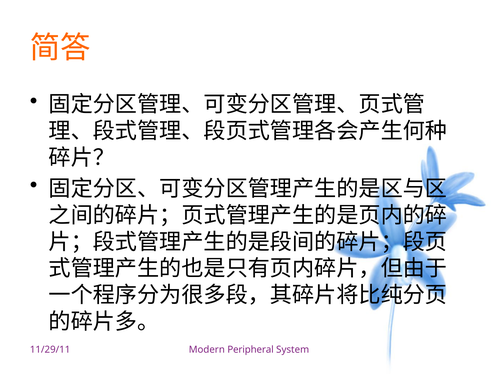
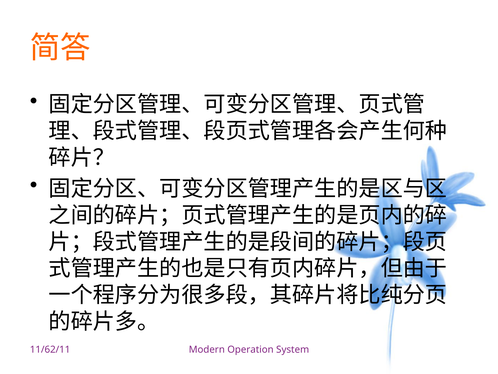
11/29/11: 11/29/11 -> 11/62/11 (50, 349)
Peripheral: Peripheral -> Operation (250, 349)
